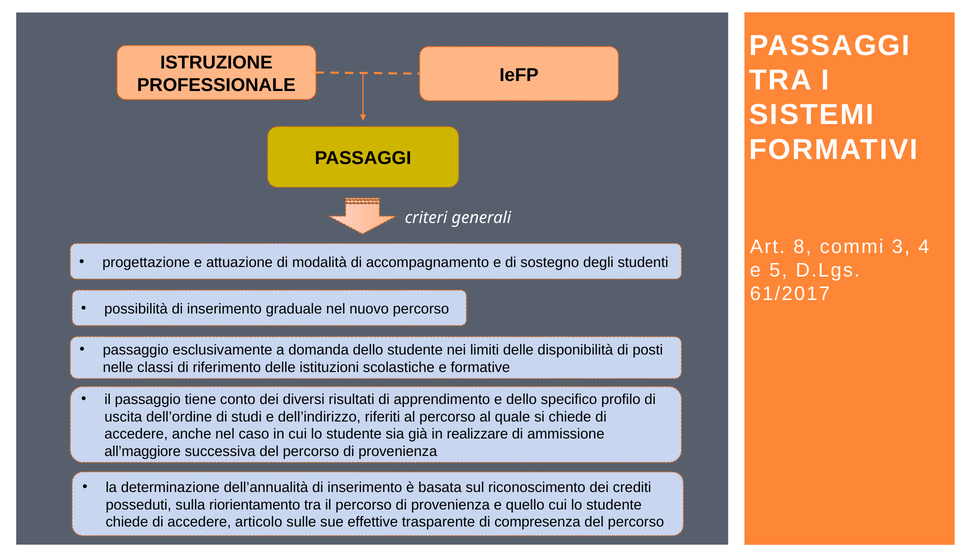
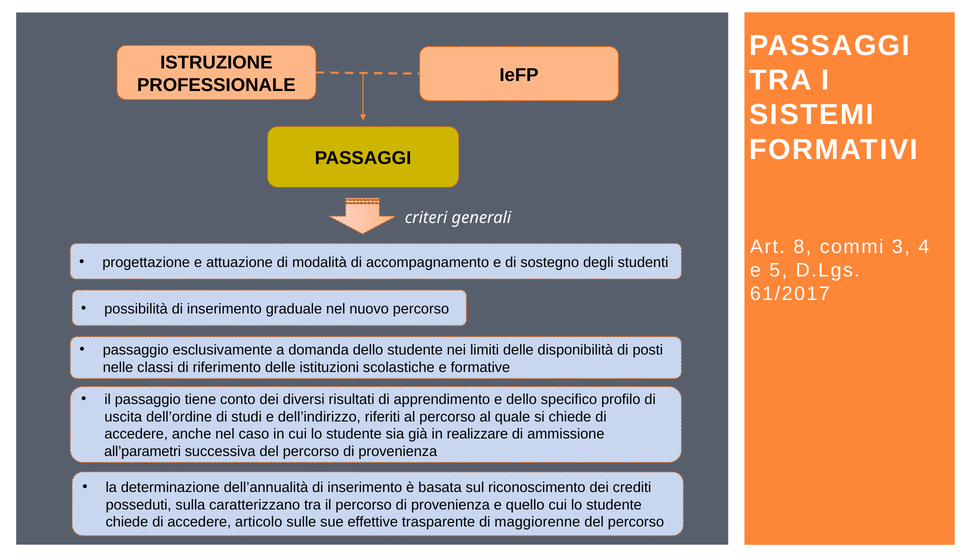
all’maggiore: all’maggiore -> all’parametri (143, 452)
riorientamento: riorientamento -> caratterizzano (255, 505)
compresenza: compresenza -> maggiorenne (537, 522)
